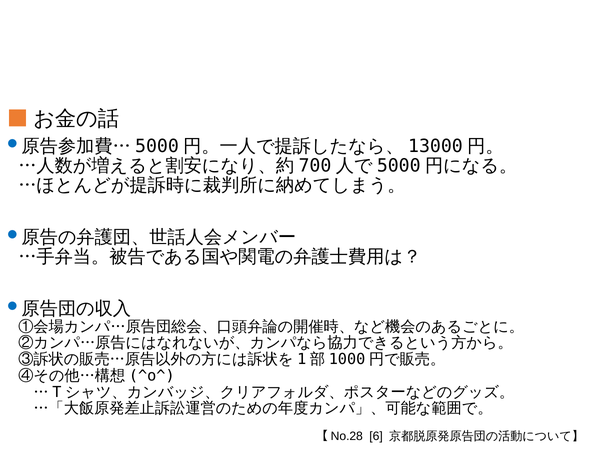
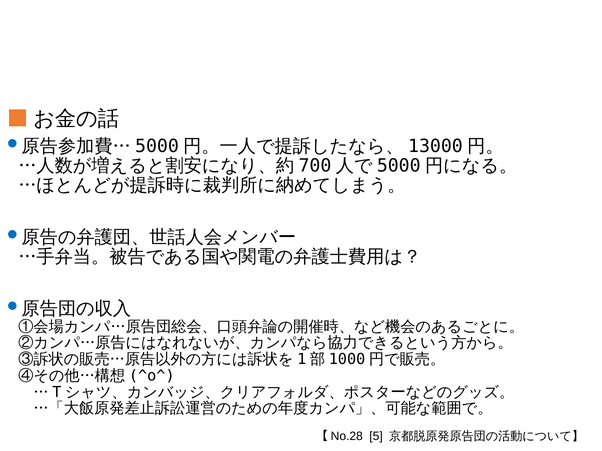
6: 6 -> 5 (376, 437)
